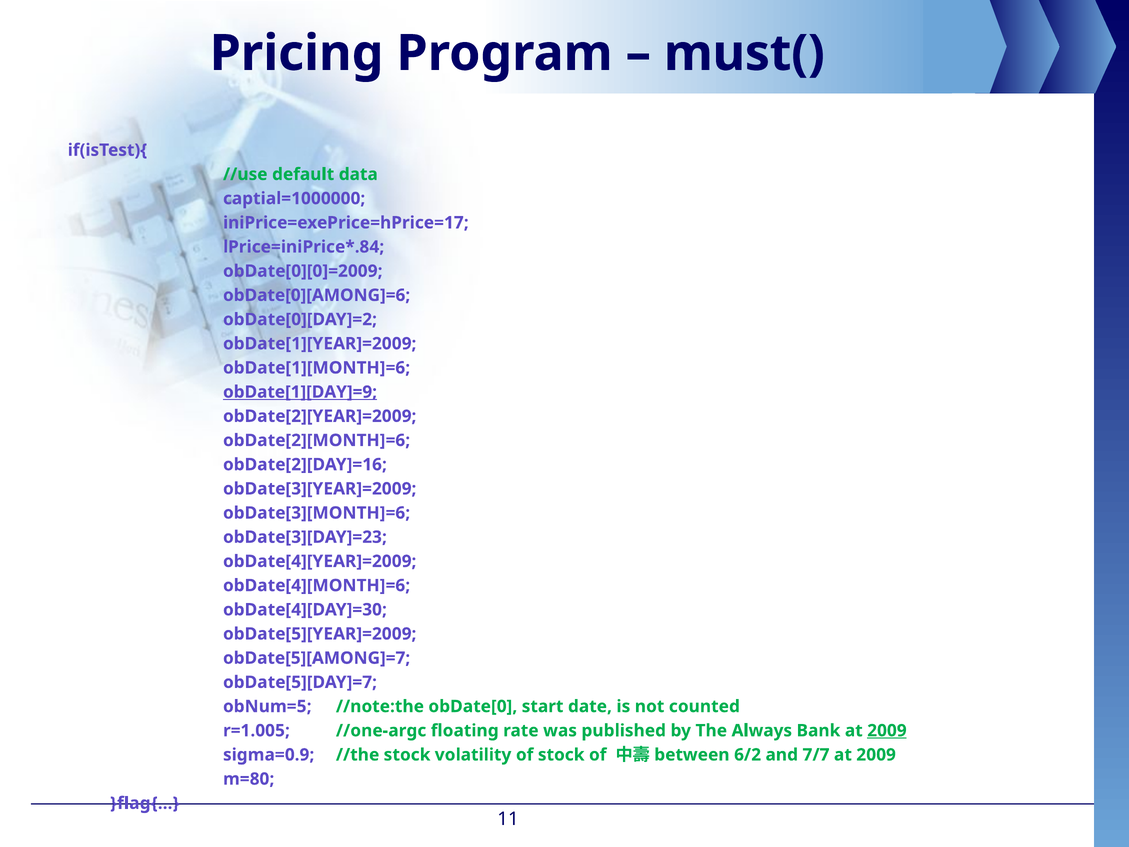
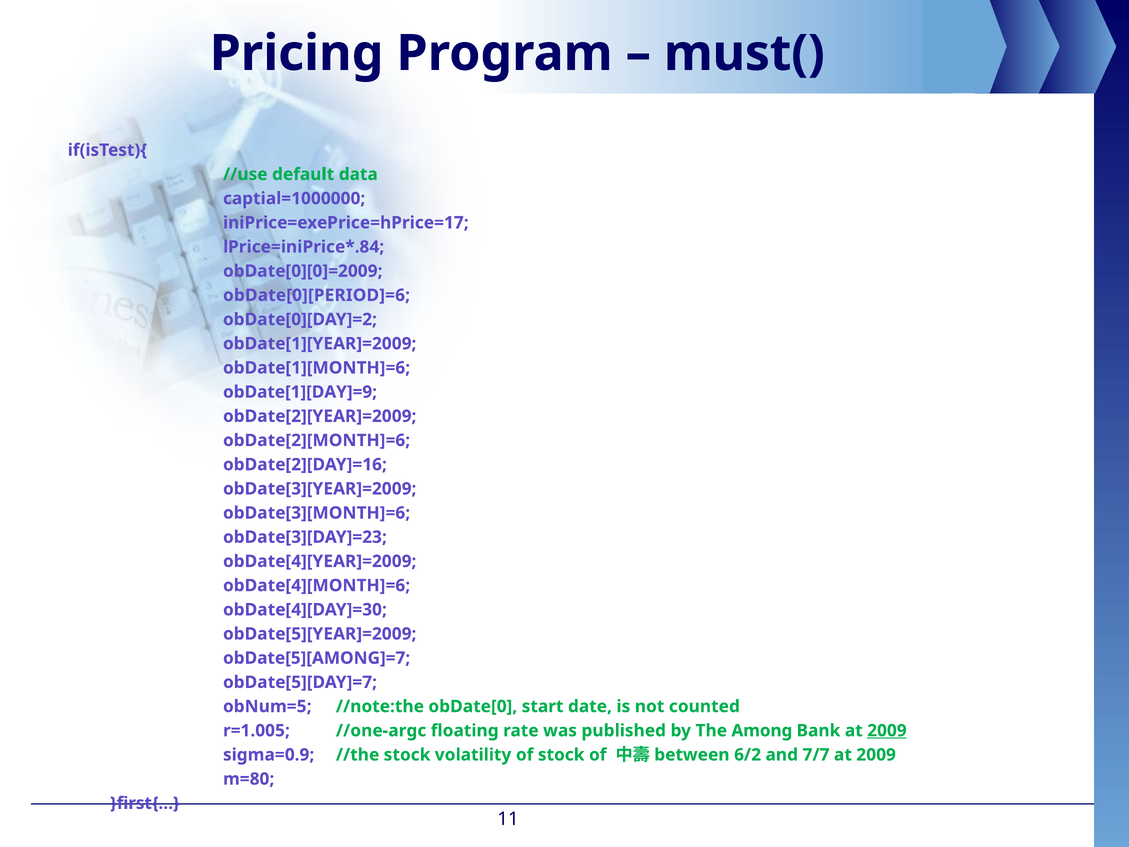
obDate[0][AMONG]=6: obDate[0][AMONG]=6 -> obDate[0][PERIOD]=6 (317, 295)
obDate[1][DAY]=9 underline: present -> none (300, 392)
Always: Always -> Among (762, 730)
}flag{…: }flag{… -> }first{… (145, 803)
